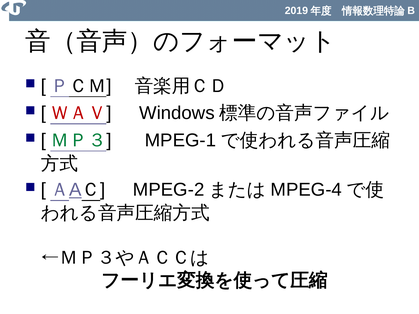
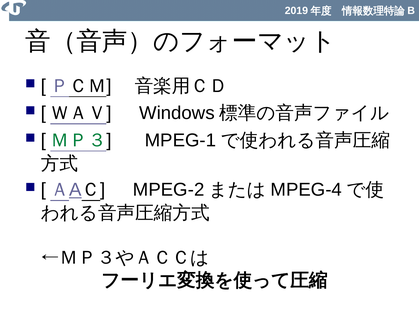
ＷＡＶ colour: red -> black (78, 113)
